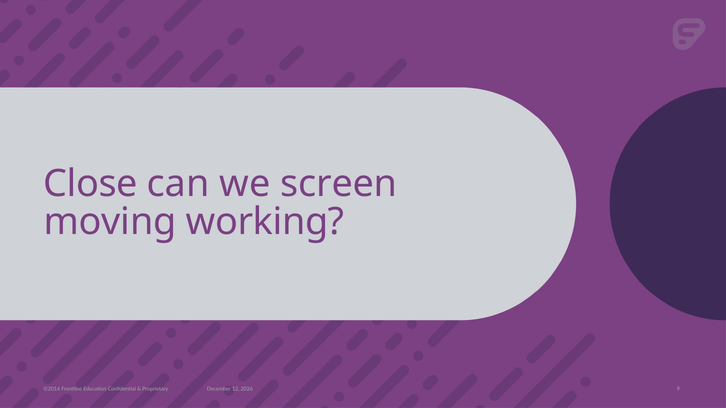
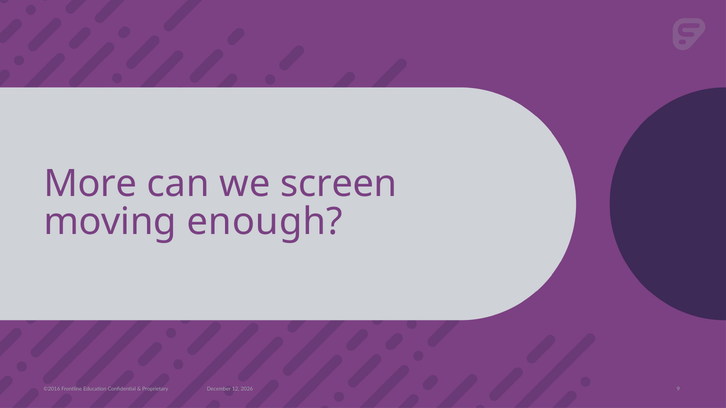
Close: Close -> More (90, 184)
working: working -> enough (265, 222)
